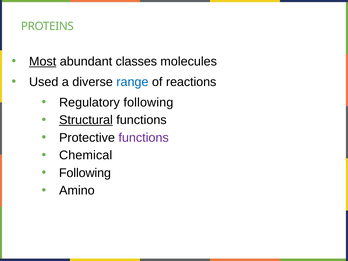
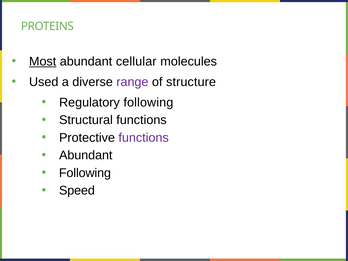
classes: classes -> cellular (136, 61)
range colour: blue -> purple (132, 82)
reactions: reactions -> structure (191, 82)
Structural underline: present -> none (86, 120)
Chemical: Chemical -> Abundant (86, 155)
Amino: Amino -> Speed (77, 191)
